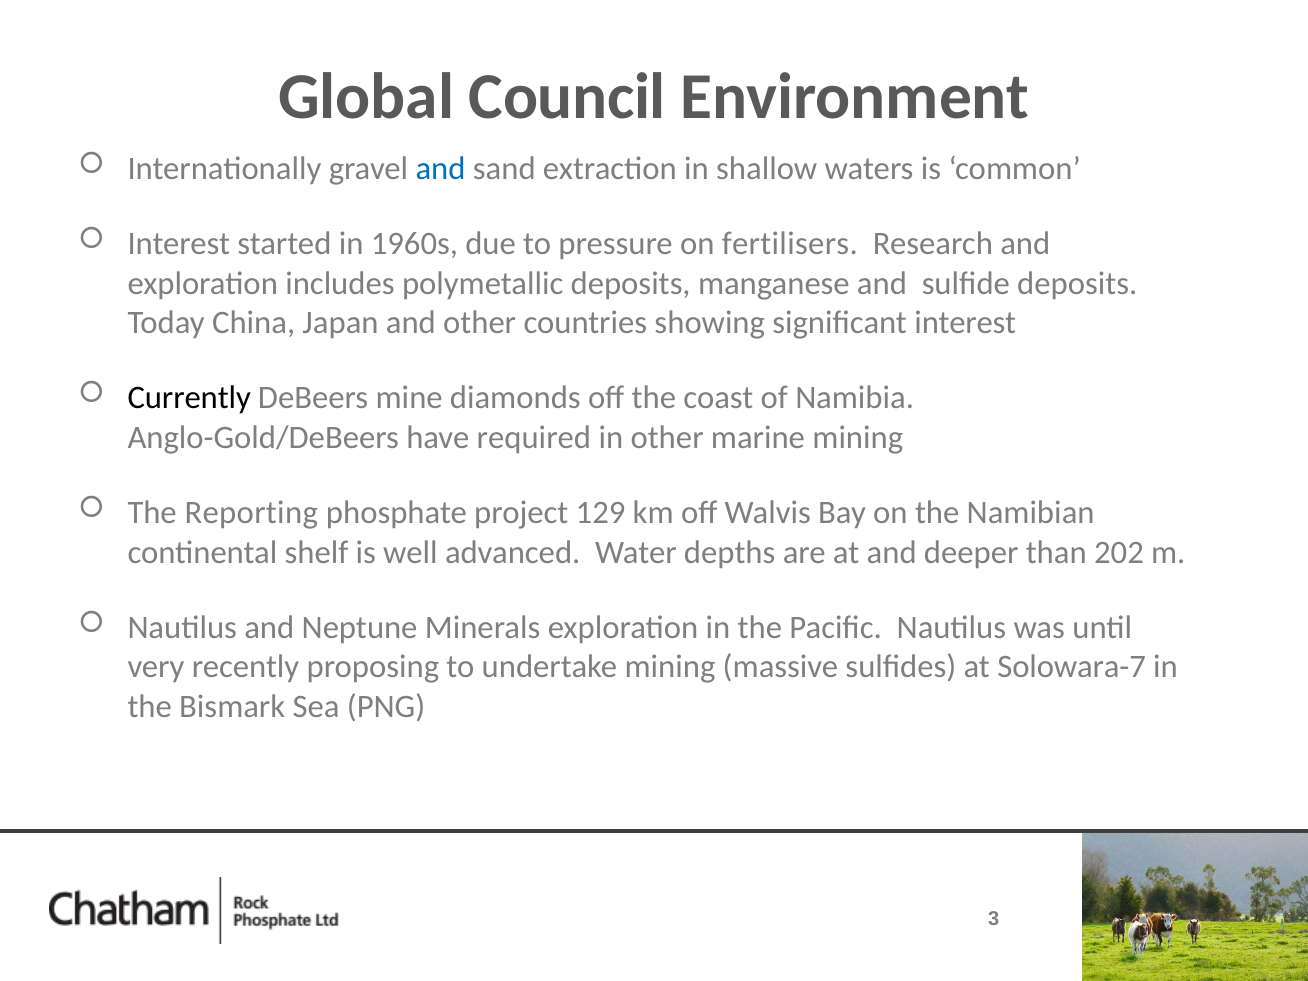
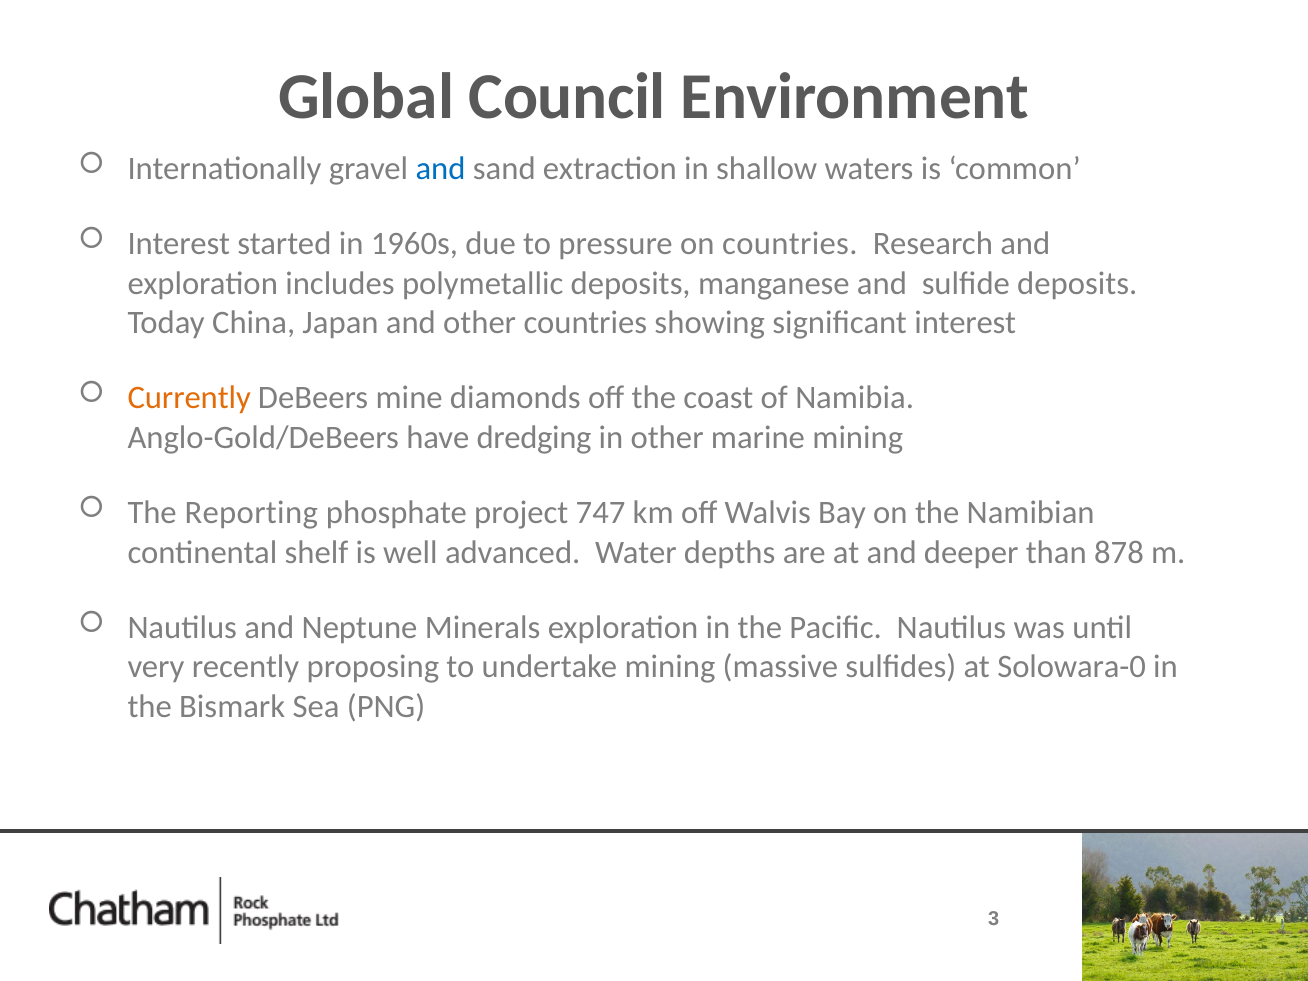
on fertilisers: fertilisers -> countries (790, 244)
Currently colour: black -> orange (189, 398)
required: required -> dredging (534, 437)
129: 129 -> 747 (601, 513)
202: 202 -> 878 (1119, 552)
Solowara-7: Solowara-7 -> Solowara-0 (1072, 667)
